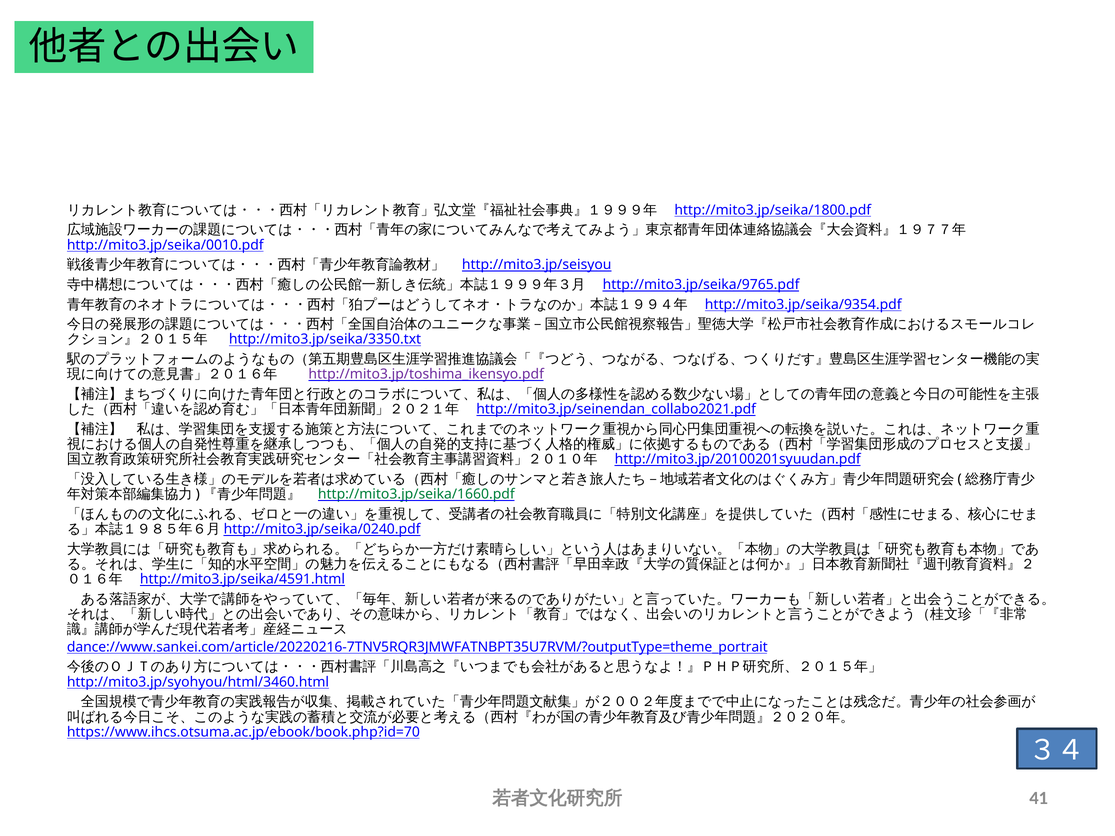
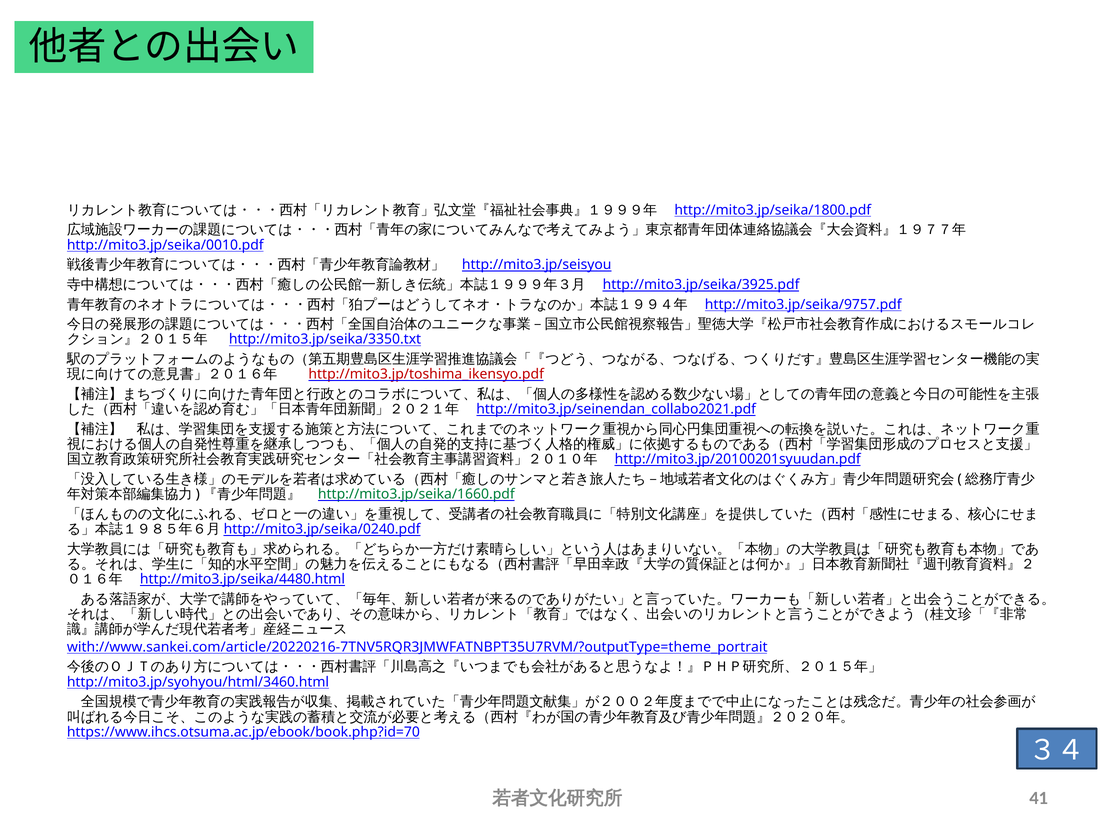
http://mito3.jp/seika/9765.pdf: http://mito3.jp/seika/9765.pdf -> http://mito3.jp/seika/3925.pdf (701, 285)
http://mito3.jp/seika/9354.pdf: http://mito3.jp/seika/9354.pdf -> http://mito3.jp/seika/9757.pdf (803, 305)
http://mito3.jp/toshima_ikensyo.pdf colour: purple -> red (426, 374)
http://mito3.jp/seika/4591.html: http://mito3.jp/seika/4591.html -> http://mito3.jp/seika/4480.html (242, 579)
dance://www.sankei.com/article/20220216-7TNV5RQR3JMWFATNBPT35U7RVM/?outputType=theme_portrait: dance://www.sankei.com/article/20220216-7TNV5RQR3JMWFATNBPT35U7RVM/?outputType=theme_portrait -> with://www.sankei.com/article/20220216-7TNV5RQR3JMWFATNBPT35U7RVM/?outputType=theme_portrait (417, 647)
